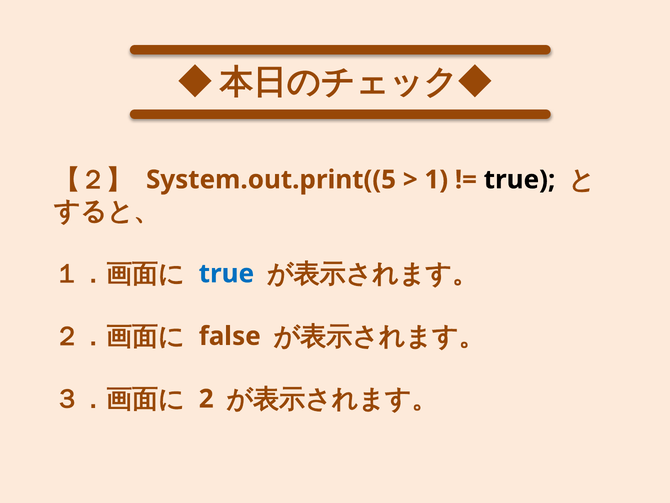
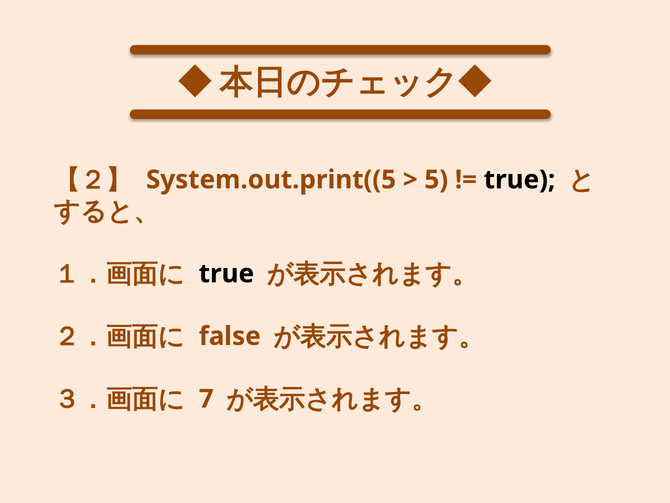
1: 1 -> 5 (436, 180)
true colour: blue -> black (226, 273)
2: 2 -> 7 (206, 399)
